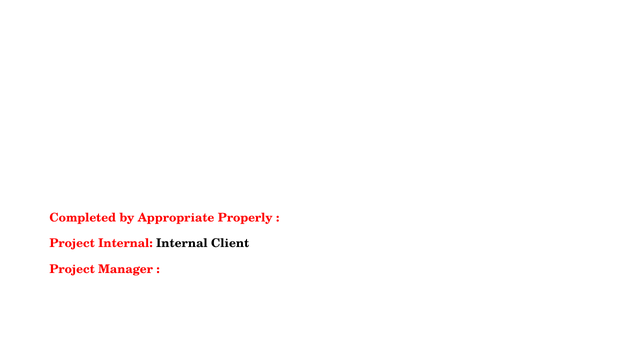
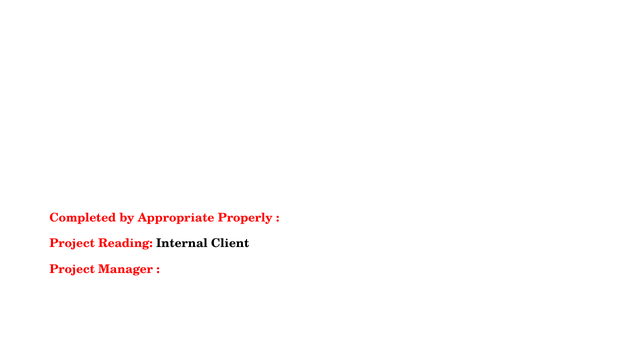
Project Internal: Internal -> Reading (125, 243)
